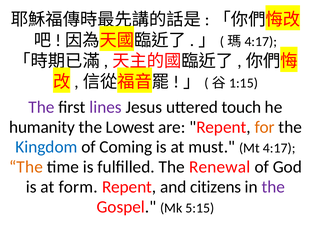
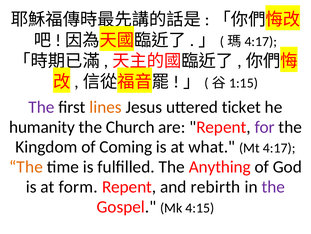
lines colour: purple -> orange (106, 107)
touch: touch -> ticket (241, 107)
Lowest: Lowest -> Church (130, 127)
for colour: orange -> purple (265, 127)
Kingdom colour: blue -> black (46, 147)
must: must -> what (212, 147)
Renewal: Renewal -> Anything (220, 166)
citizens: citizens -> rebirth (216, 186)
5:15: 5:15 -> 4:15 (200, 207)
